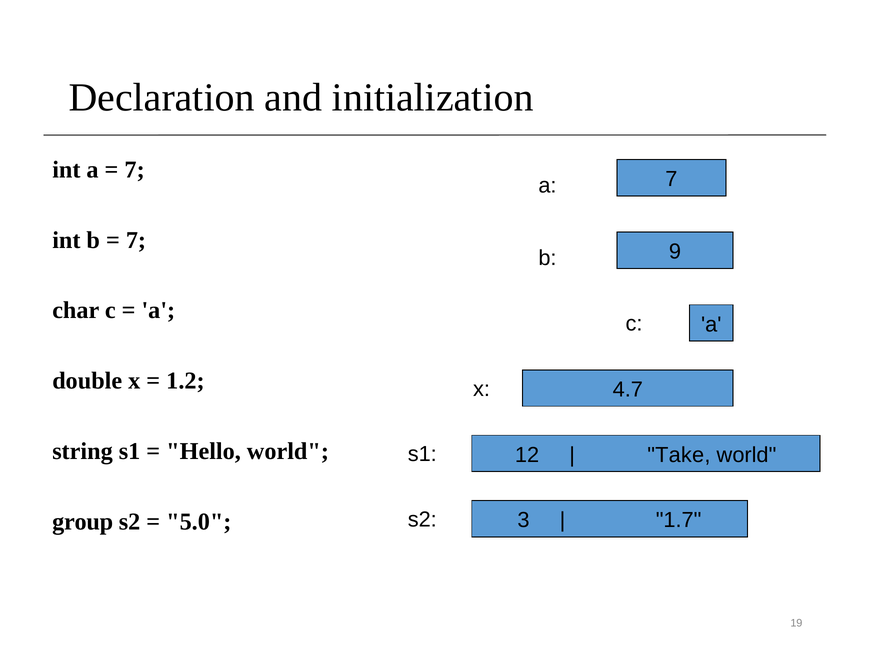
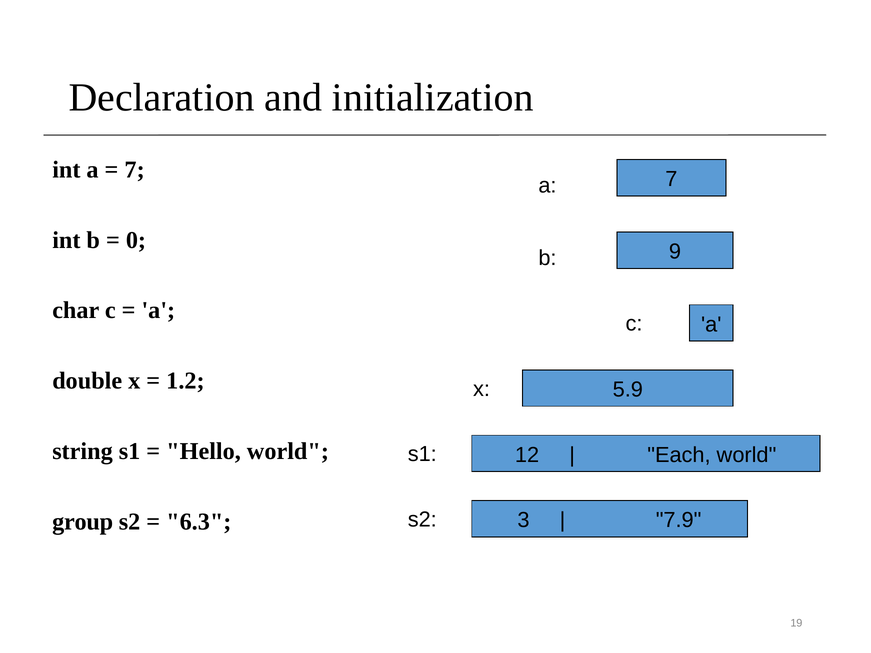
7: 7 -> 0 (136, 240)
4.7: 4.7 -> 5.9 (628, 390)
Take: Take -> Each (679, 455)
1.7: 1.7 -> 7.9 (679, 520)
5.0: 5.0 -> 6.3 (199, 522)
